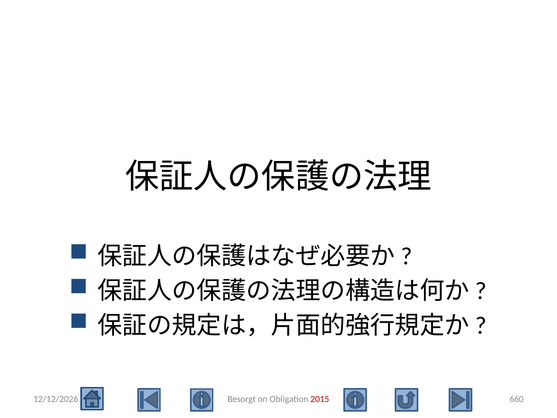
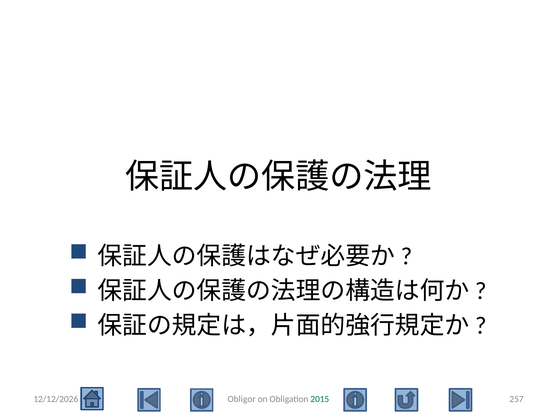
Besorgt: Besorgt -> Obligor (242, 399)
2015 colour: red -> green (320, 399)
660: 660 -> 257 (517, 399)
